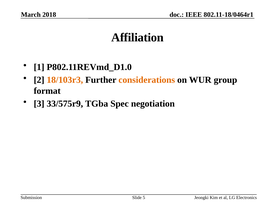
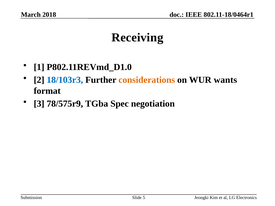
Affiliation: Affiliation -> Receiving (137, 38)
18/103r3 colour: orange -> blue (65, 80)
group: group -> wants (225, 80)
33/575r9: 33/575r9 -> 78/575r9 (65, 104)
